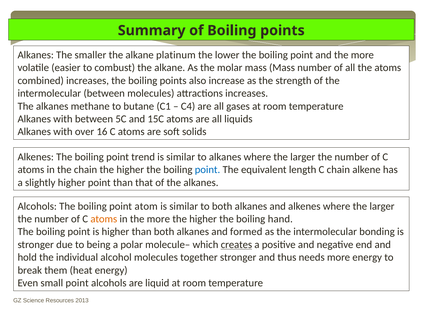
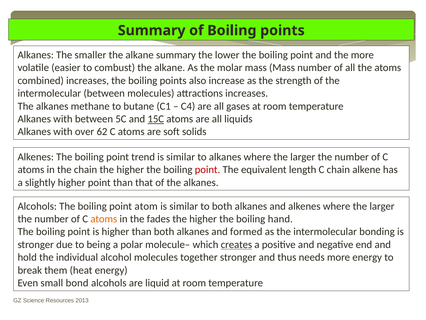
alkane platinum: platinum -> summary (176, 55)
15C underline: none -> present (156, 119)
16: 16 -> 62 (102, 132)
point colour: blue -> red (208, 169)
in the more: more -> fades (158, 219)
small point: point -> bond (77, 283)
